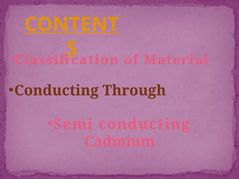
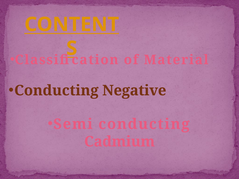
Through: Through -> Negative (134, 91)
